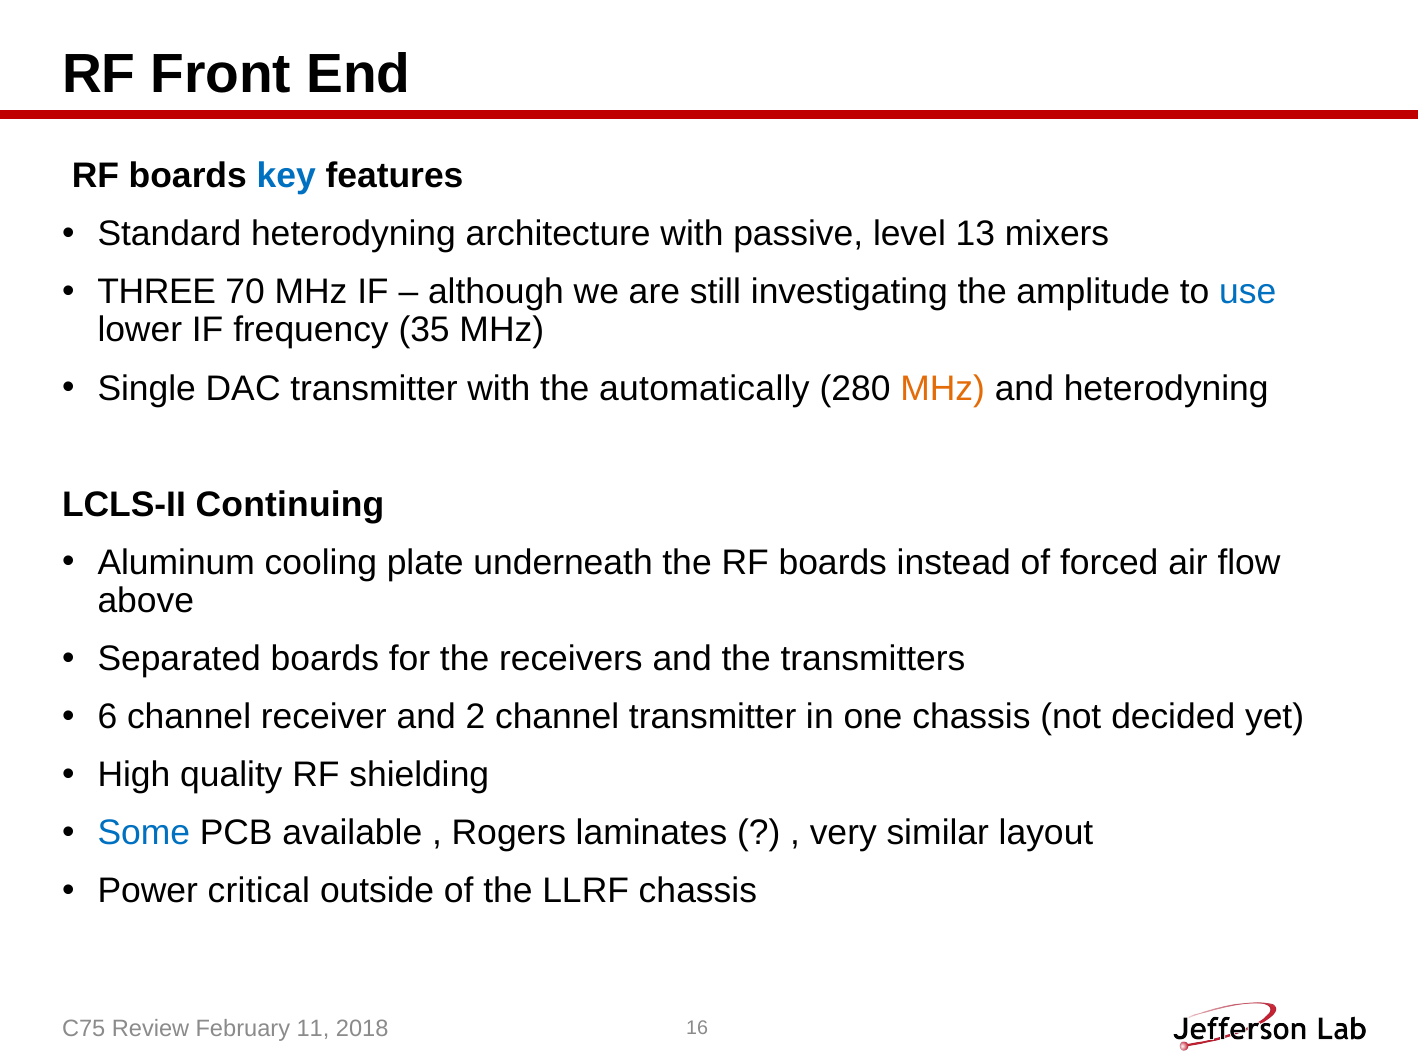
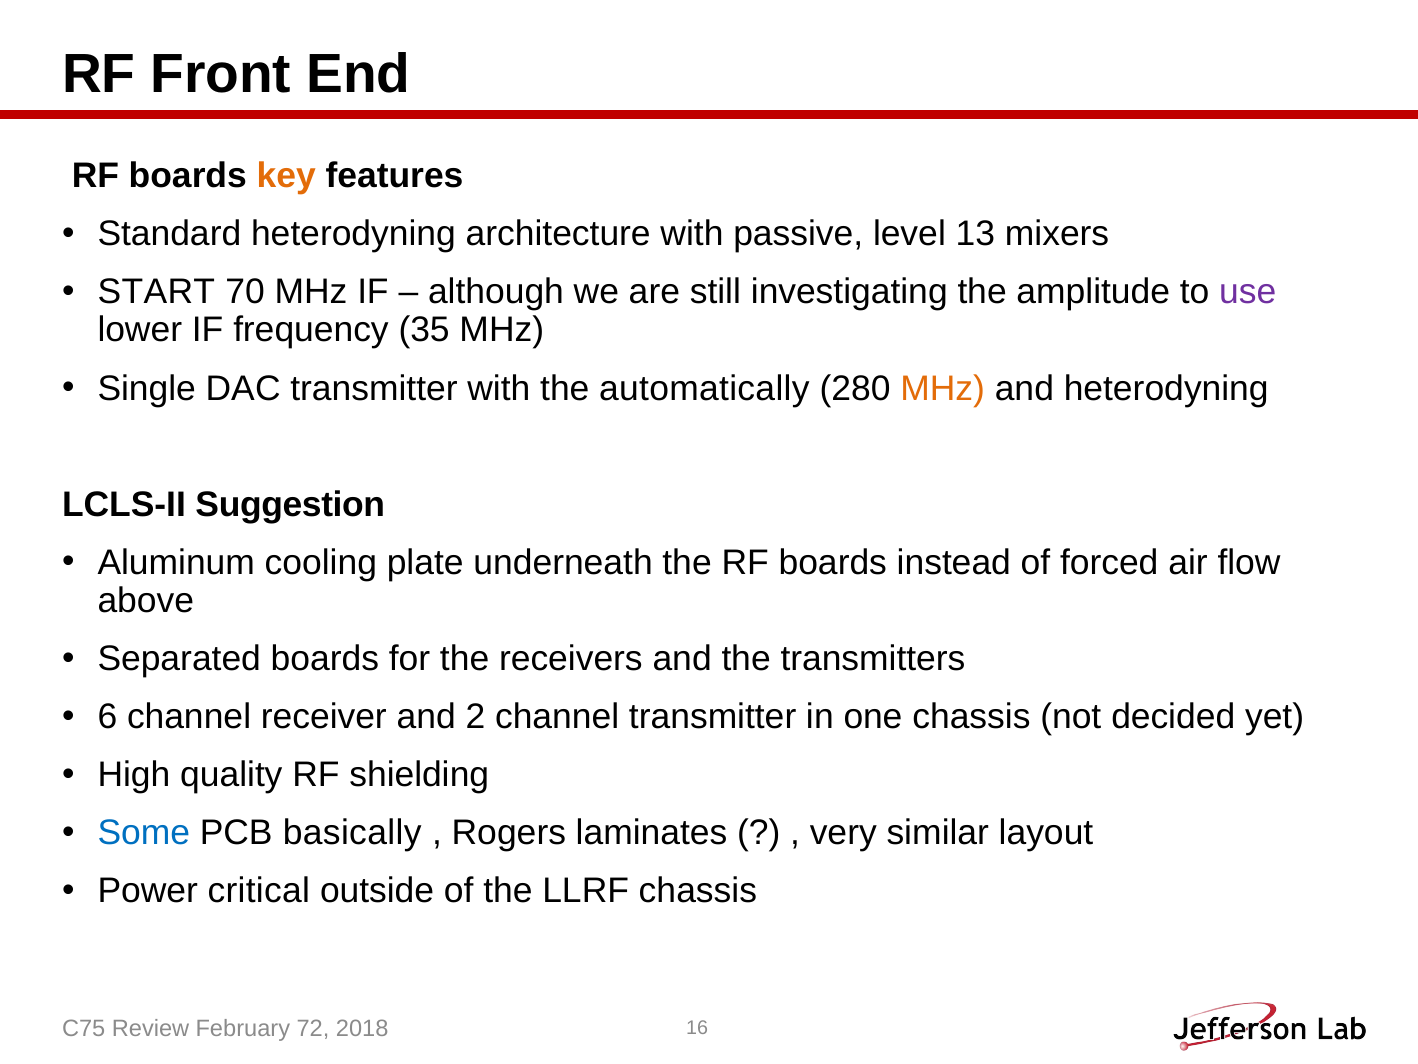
key colour: blue -> orange (286, 176)
THREE: THREE -> START (156, 292)
use colour: blue -> purple (1248, 292)
Continuing: Continuing -> Suggestion (290, 504)
available: available -> basically (352, 832)
11: 11 -> 72 (313, 1029)
